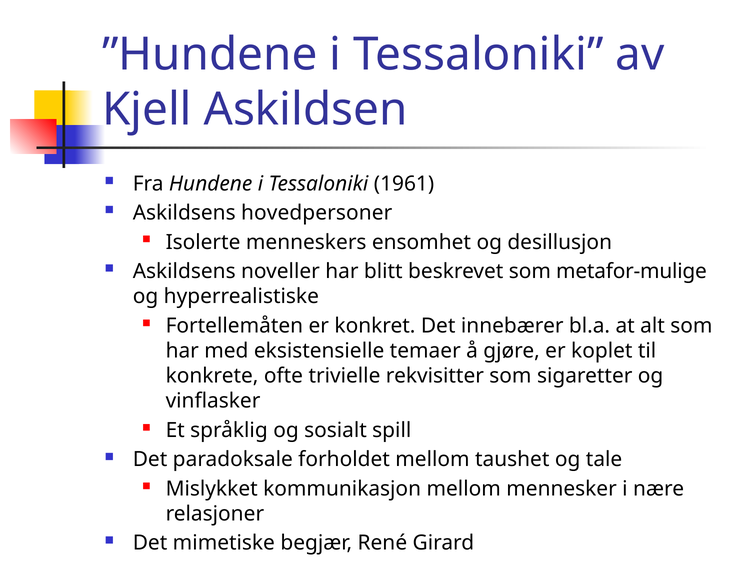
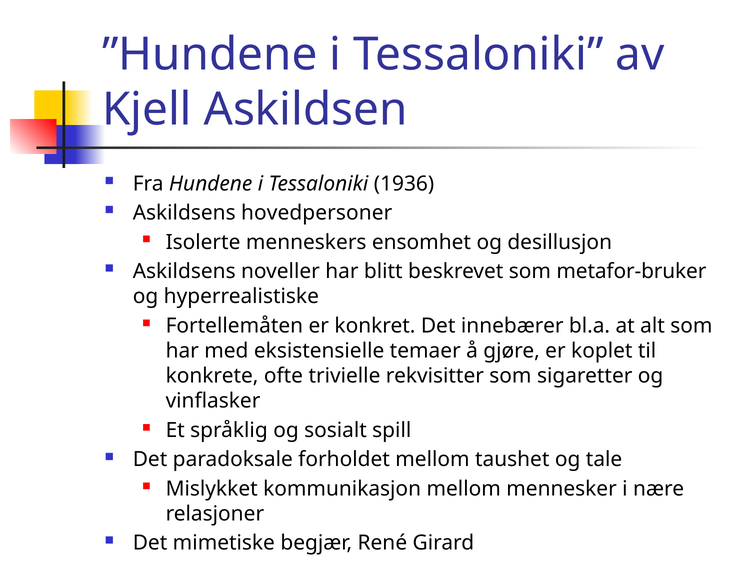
1961: 1961 -> 1936 (404, 183)
metafor-mulige: metafor-mulige -> metafor-bruker (631, 271)
